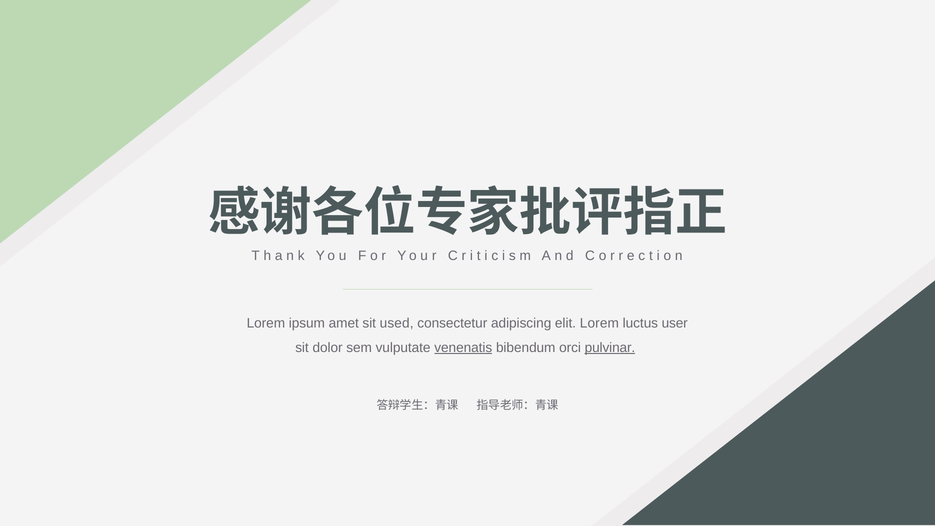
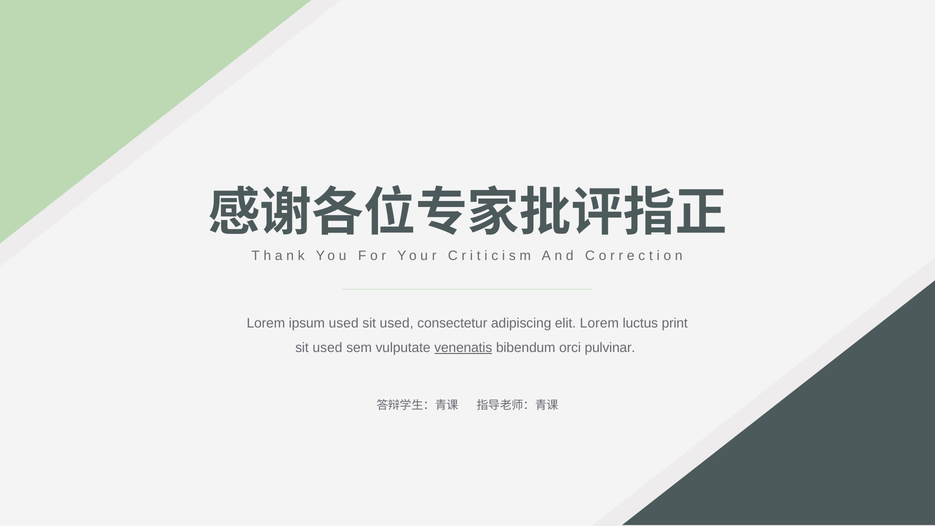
ipsum amet: amet -> used (344, 323)
user: user -> print (675, 323)
dolor: dolor -> used (327, 348)
pulvinar underline: present -> none (610, 348)
